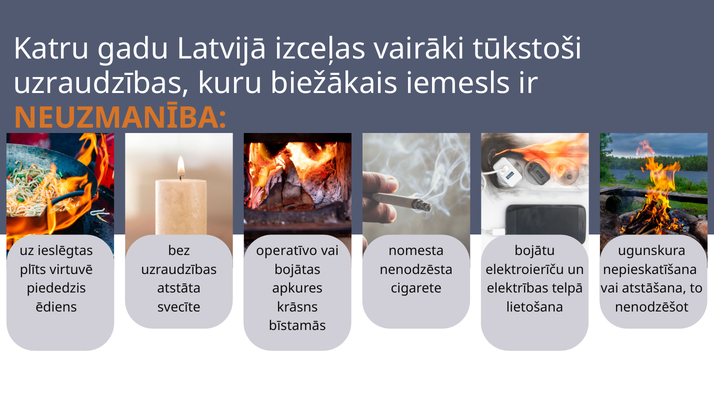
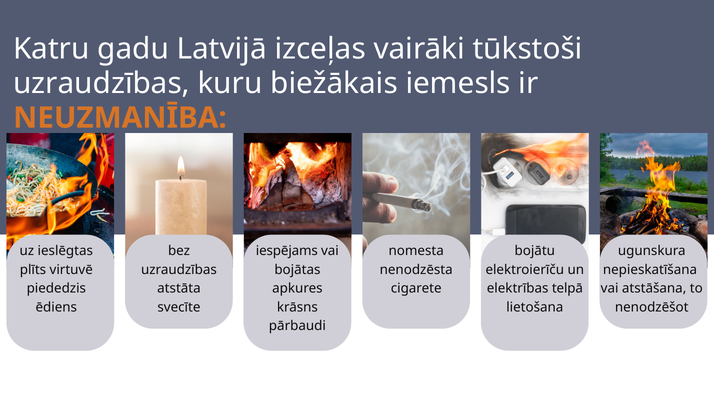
operatīvo: operatīvo -> iespējams (287, 251)
bīstamās: bīstamās -> pārbaudi (297, 326)
